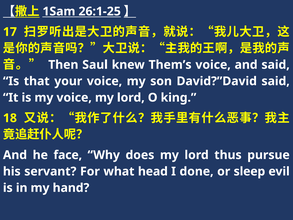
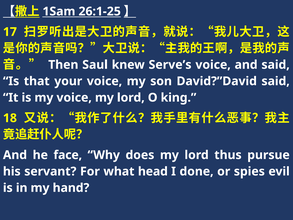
Them’s: Them’s -> Serve’s (170, 65)
sleep: sleep -> spies (249, 171)
